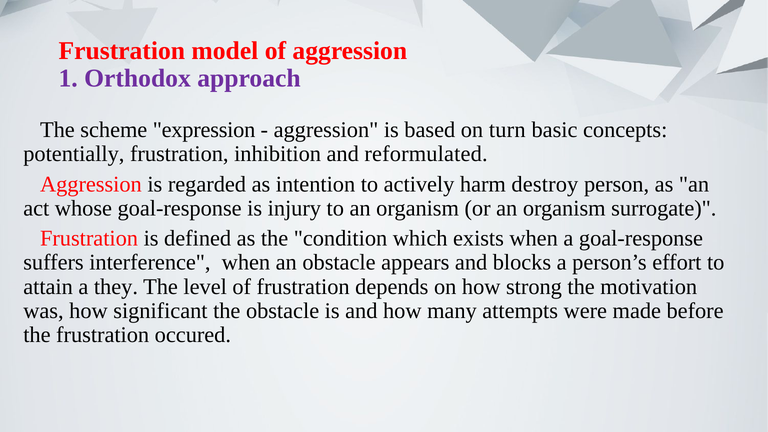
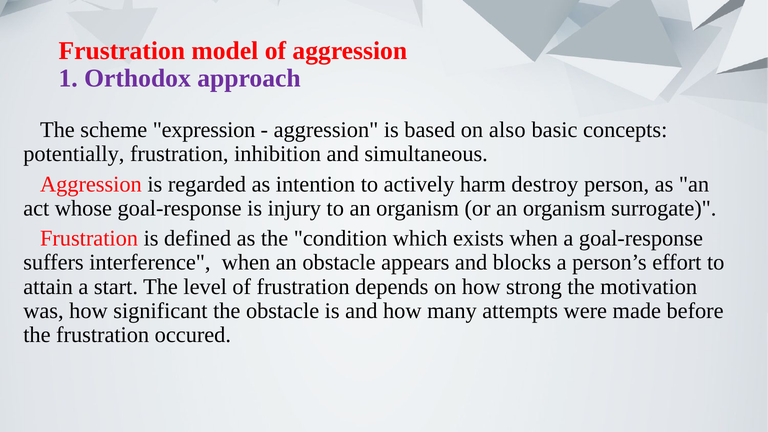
turn: turn -> also (507, 130)
reformulated: reformulated -> simultaneous (426, 154)
they: they -> start (116, 287)
